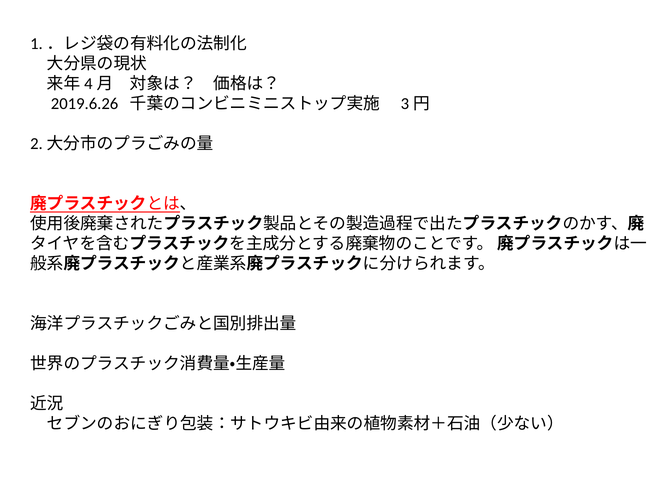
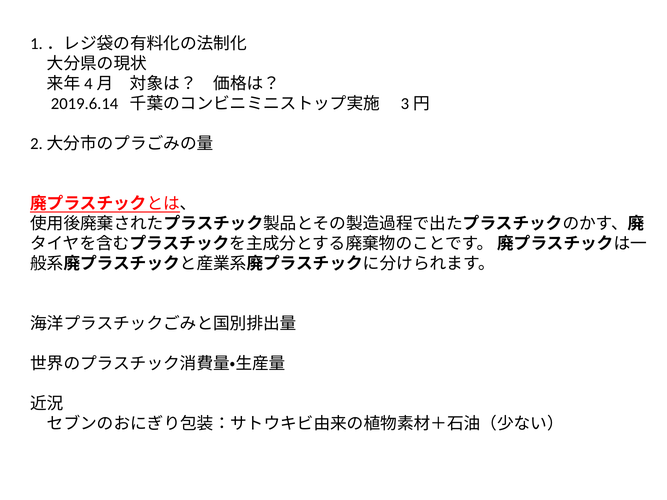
2019.6.26: 2019.6.26 -> 2019.6.14 (85, 104)
